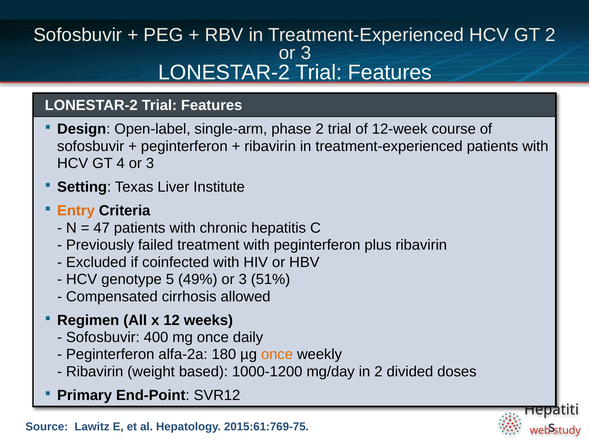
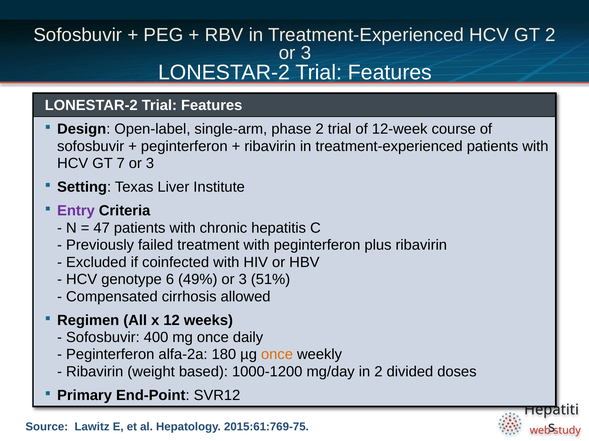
4: 4 -> 7 (121, 164)
Entry colour: orange -> purple (76, 211)
5: 5 -> 6 (170, 280)
